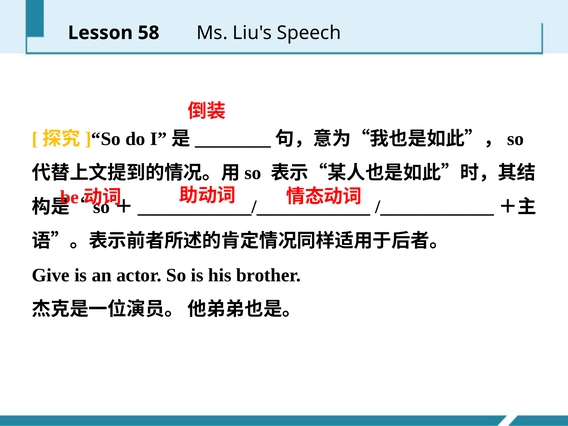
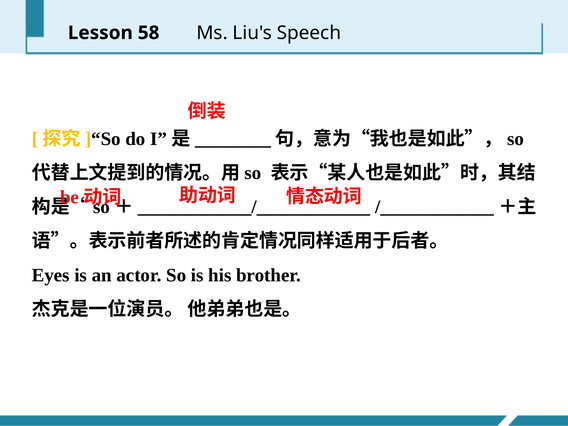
Give: Give -> Eyes (51, 275)
